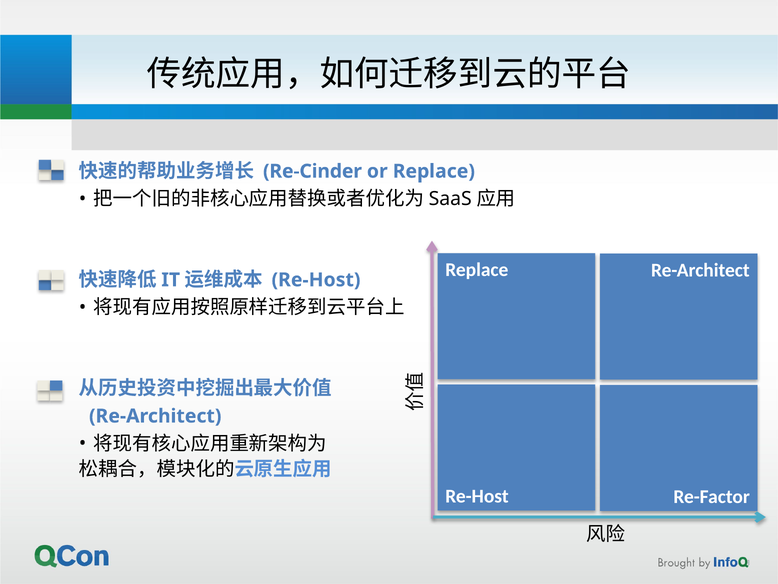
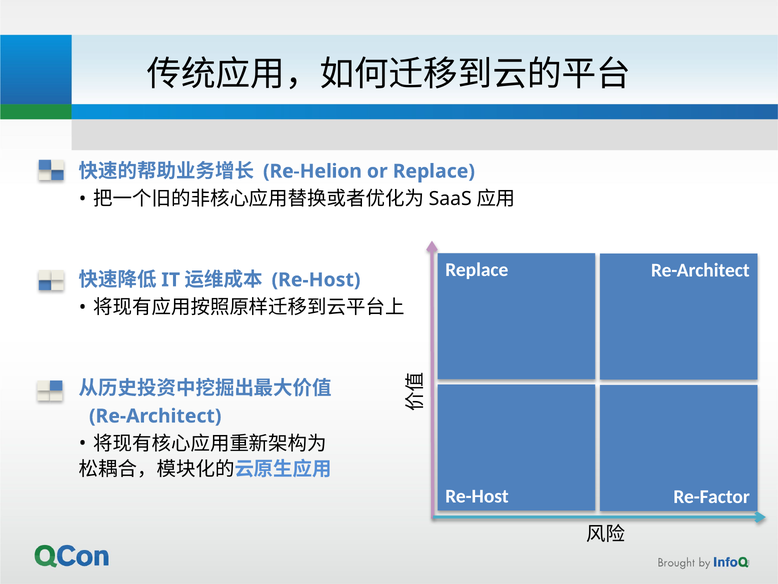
Re-Cinder: Re-Cinder -> Re-Helion (312, 171)
